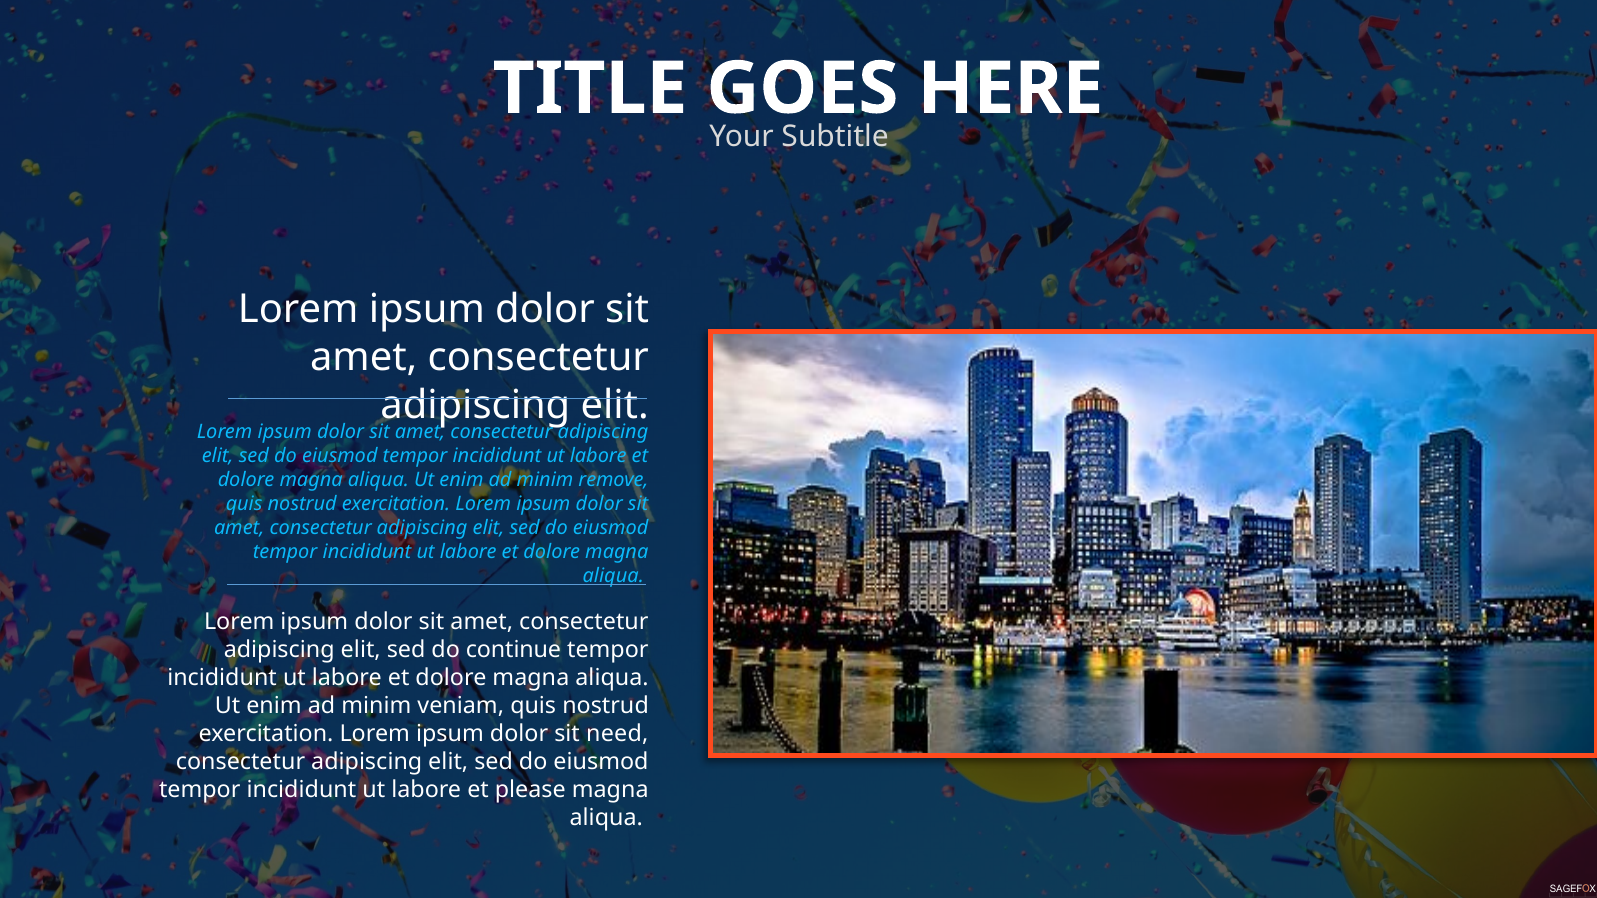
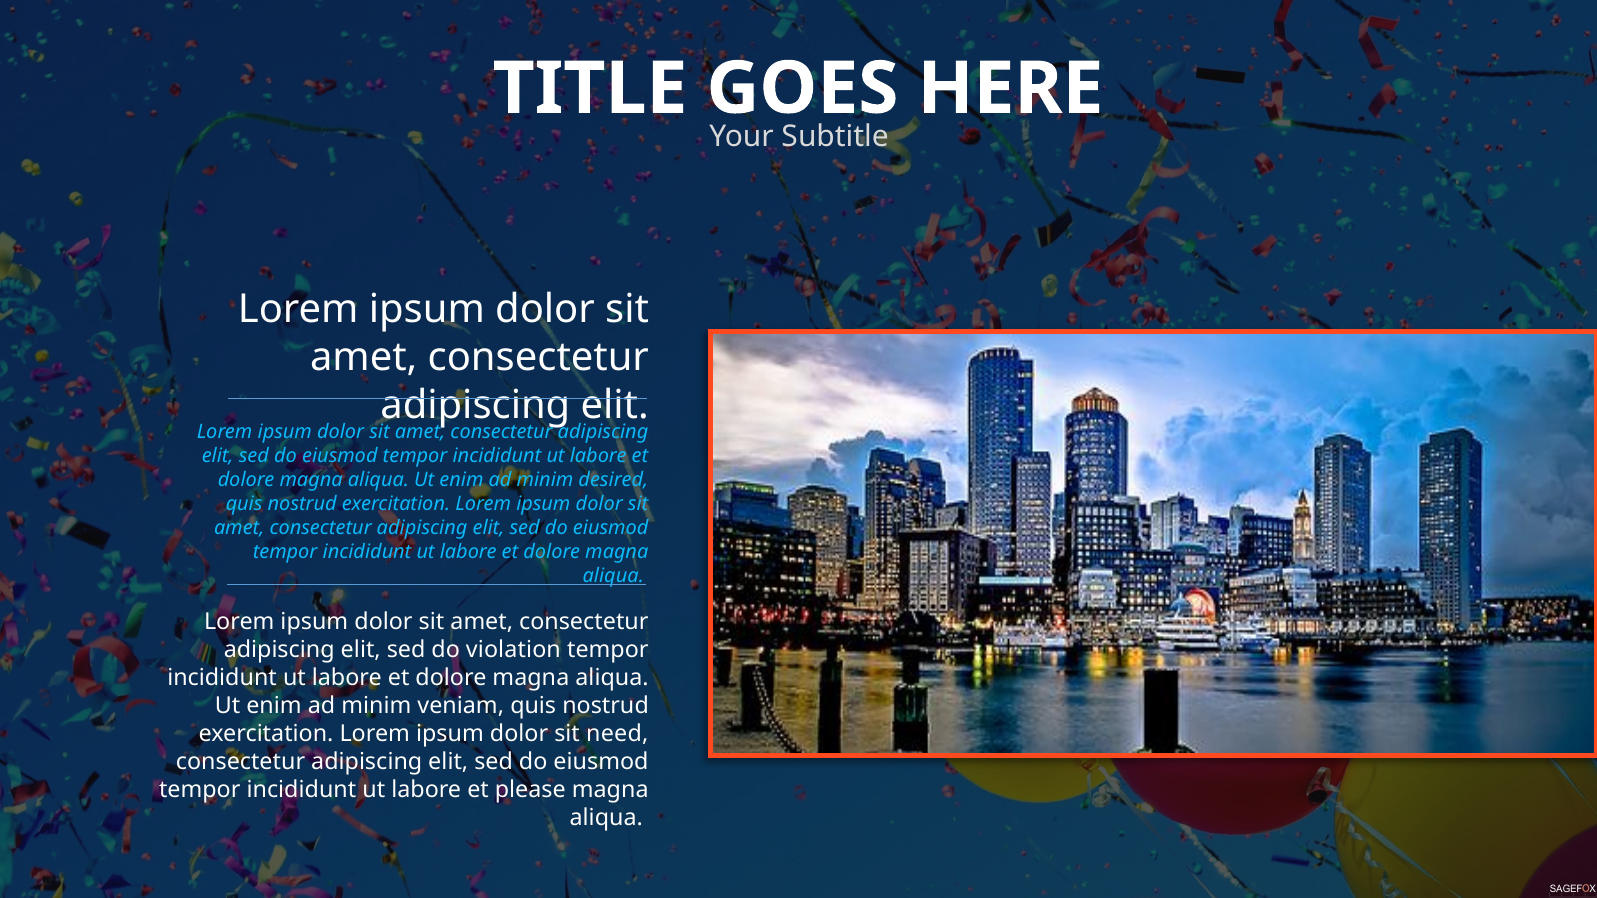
remove: remove -> desired (613, 480)
continue: continue -> violation (513, 650)
